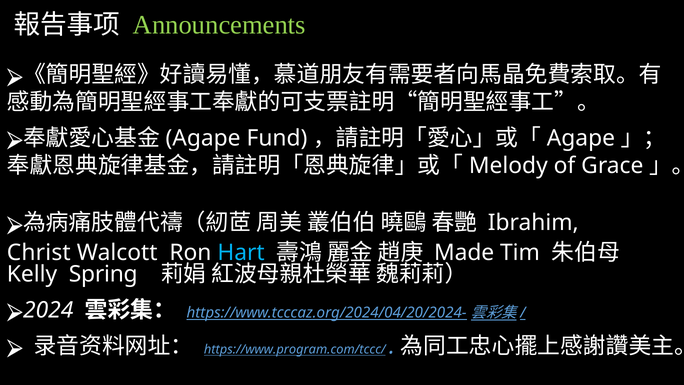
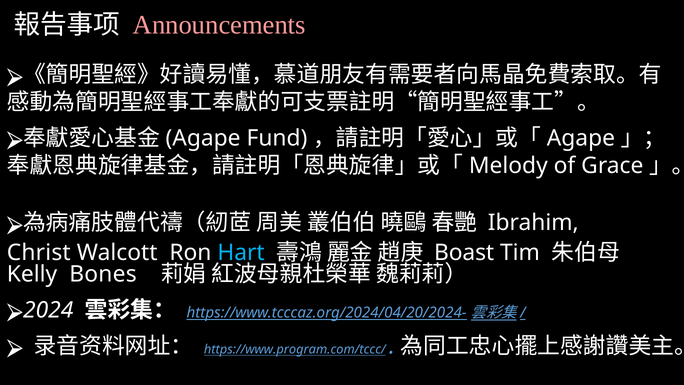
Announcements colour: light green -> pink (219, 25)
Made: Made -> Boast (464, 253)
Spring: Spring -> Bones (103, 274)
